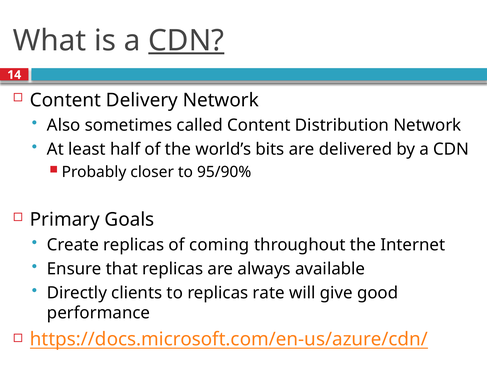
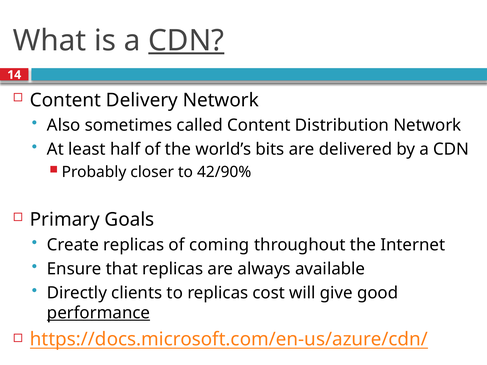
95/90%: 95/90% -> 42/90% (224, 172)
rate: rate -> cost (269, 293)
performance underline: none -> present (99, 313)
